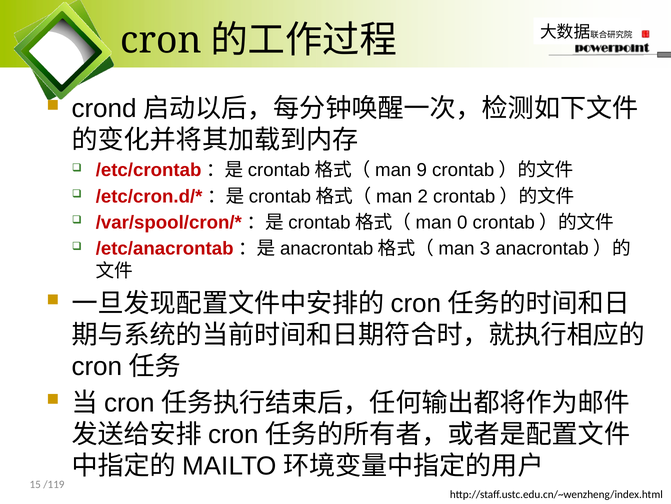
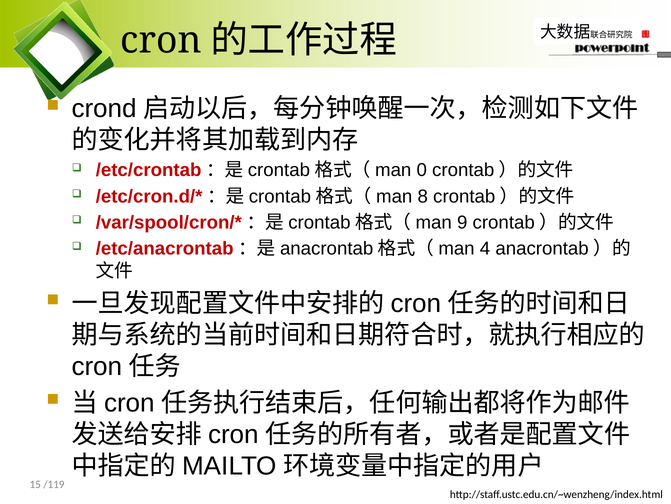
9: 9 -> 0 (422, 170)
2: 2 -> 8 (423, 196)
0: 0 -> 9 (462, 222)
3: 3 -> 4 (485, 248)
